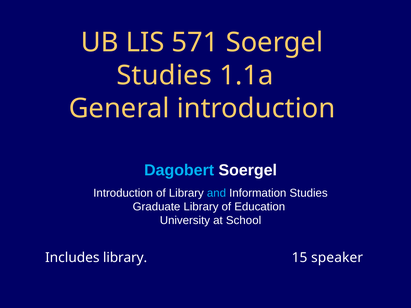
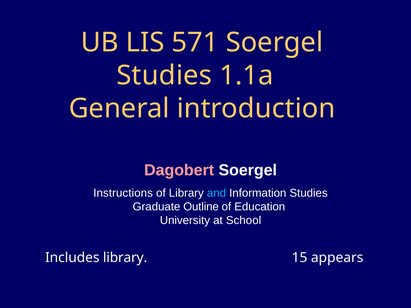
Dagobert colour: light blue -> pink (179, 170)
Introduction: Introduction -> Instructions (123, 193)
Graduate Library: Library -> Outline (201, 207)
speaker: speaker -> appears (337, 258)
